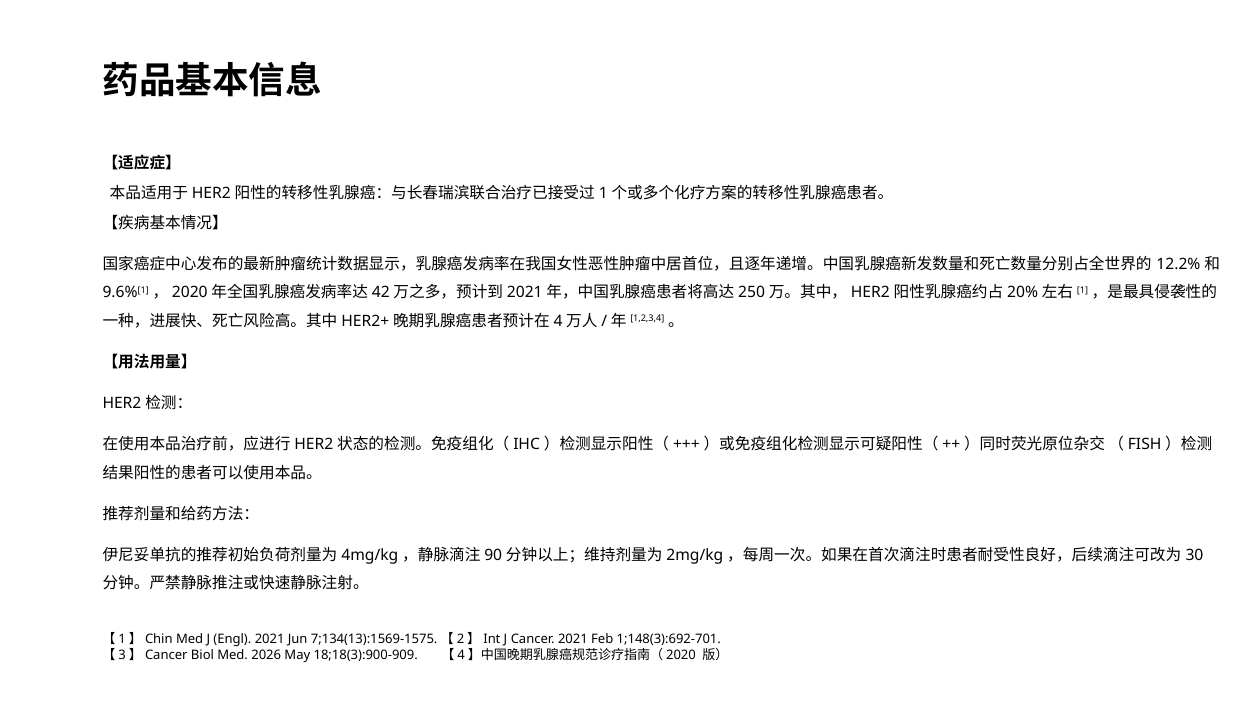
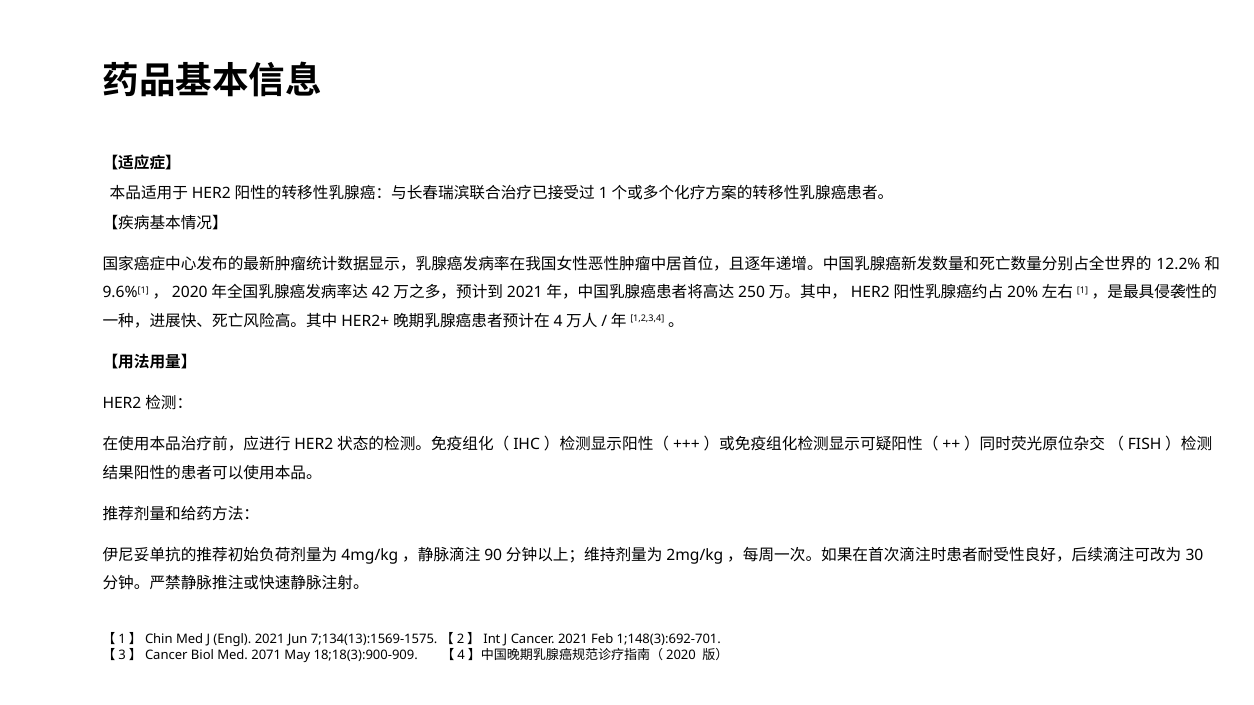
2026: 2026 -> 2071 (266, 655)
